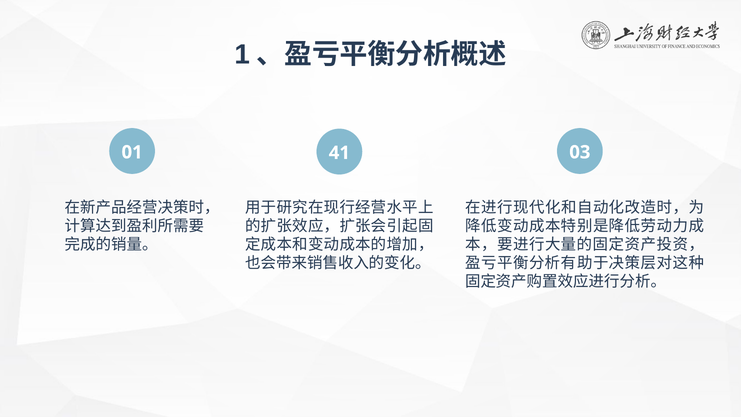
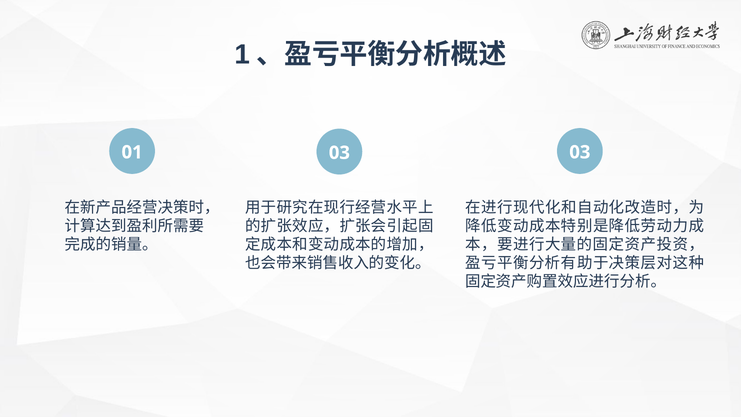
01 41: 41 -> 03 (339, 153)
